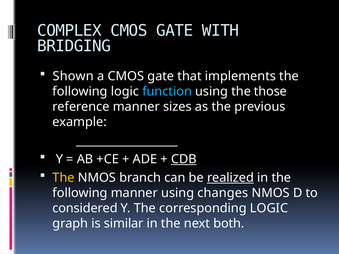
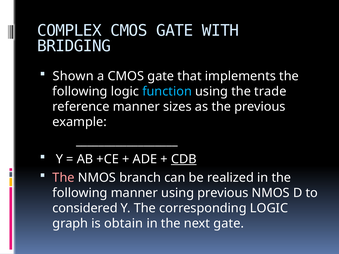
those: those -> trade (270, 92)
The colour: yellow -> pink (64, 178)
realized underline: present -> none (230, 178)
using changes: changes -> previous (223, 193)
similar: similar -> obtain (124, 224)
next both: both -> gate (229, 224)
